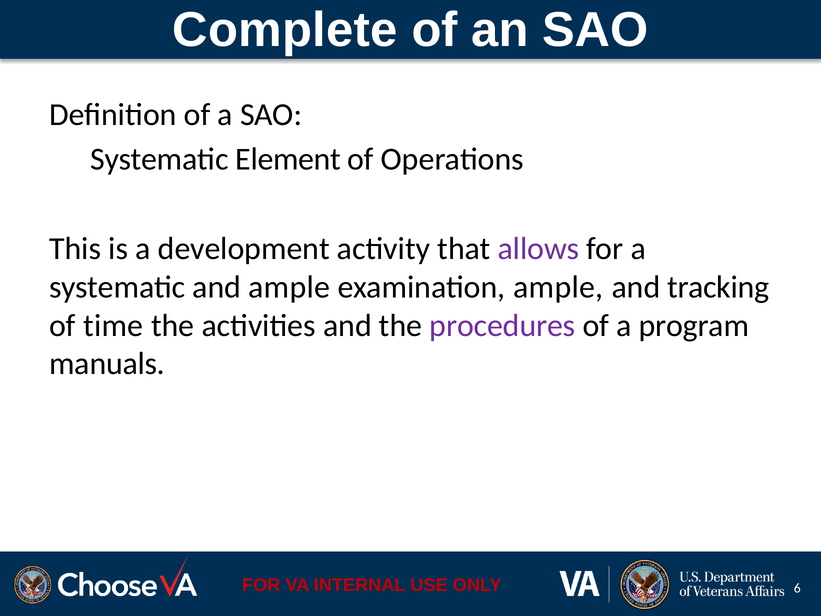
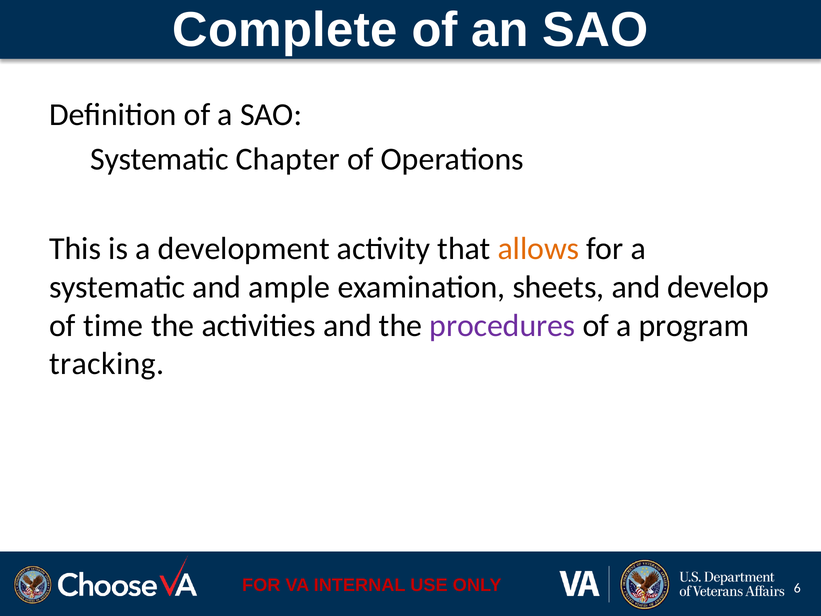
Element: Element -> Chapter (288, 159)
allows colour: purple -> orange (539, 249)
examination ample: ample -> sheets (558, 287)
tracking: tracking -> develop (718, 287)
manuals: manuals -> tracking (107, 364)
